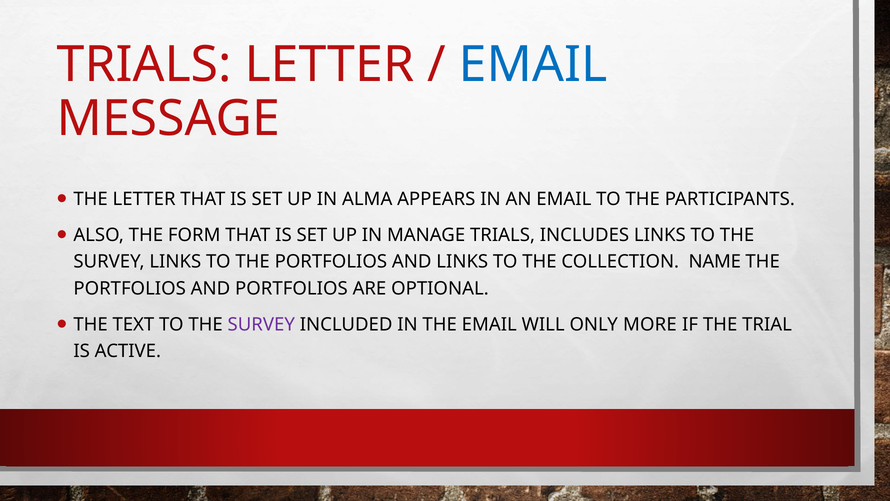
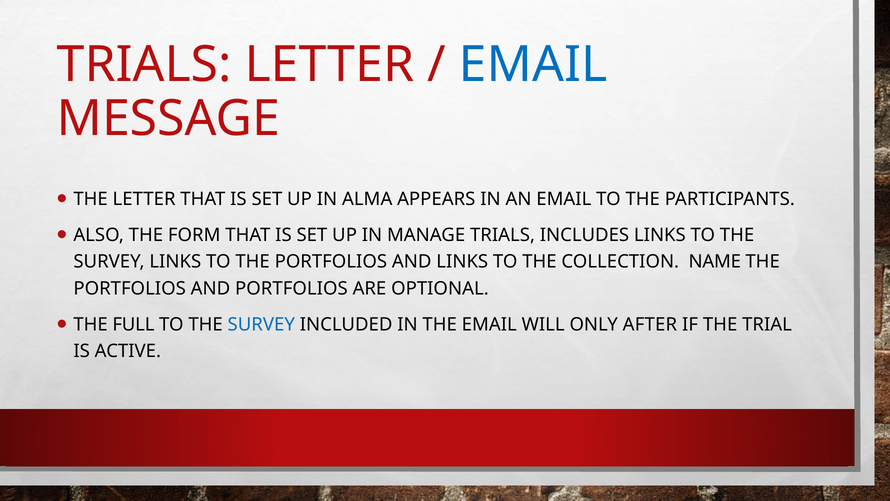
TEXT: TEXT -> FULL (133, 324)
SURVEY colour: purple -> blue (261, 324)
MORE: MORE -> AFTER (650, 324)
